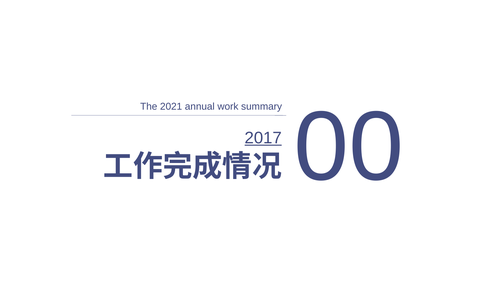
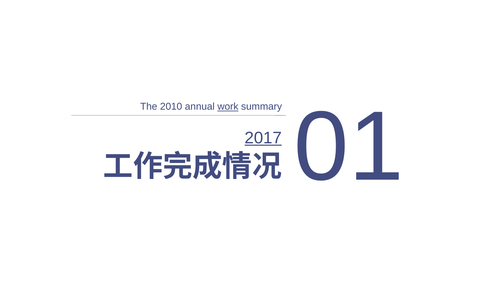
2021: 2021 -> 2010 (171, 107)
work underline: none -> present (228, 107)
00: 00 -> 01 (349, 147)
